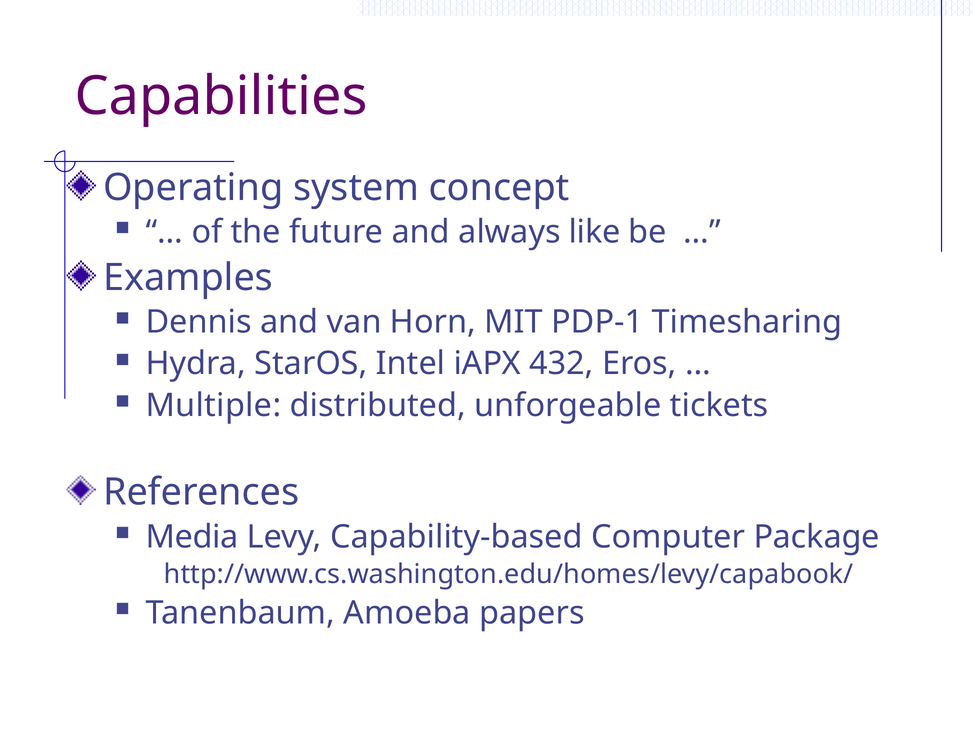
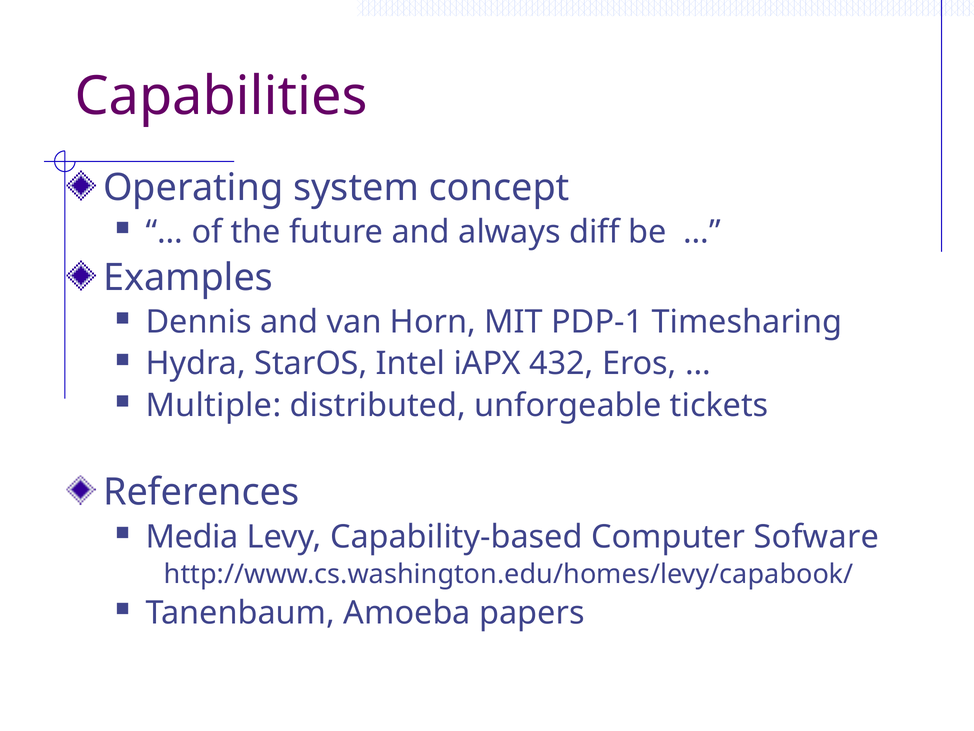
like: like -> diff (594, 232)
Package: Package -> Sofware (816, 537)
